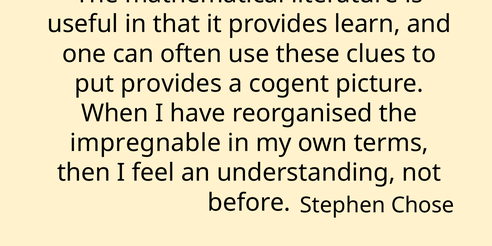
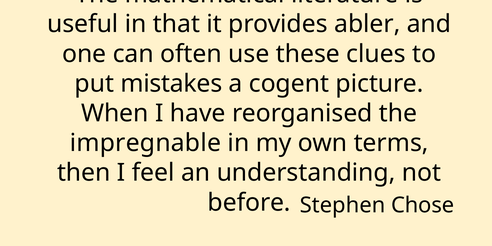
learn: learn -> abler (367, 24)
put provides: provides -> mistakes (171, 84)
